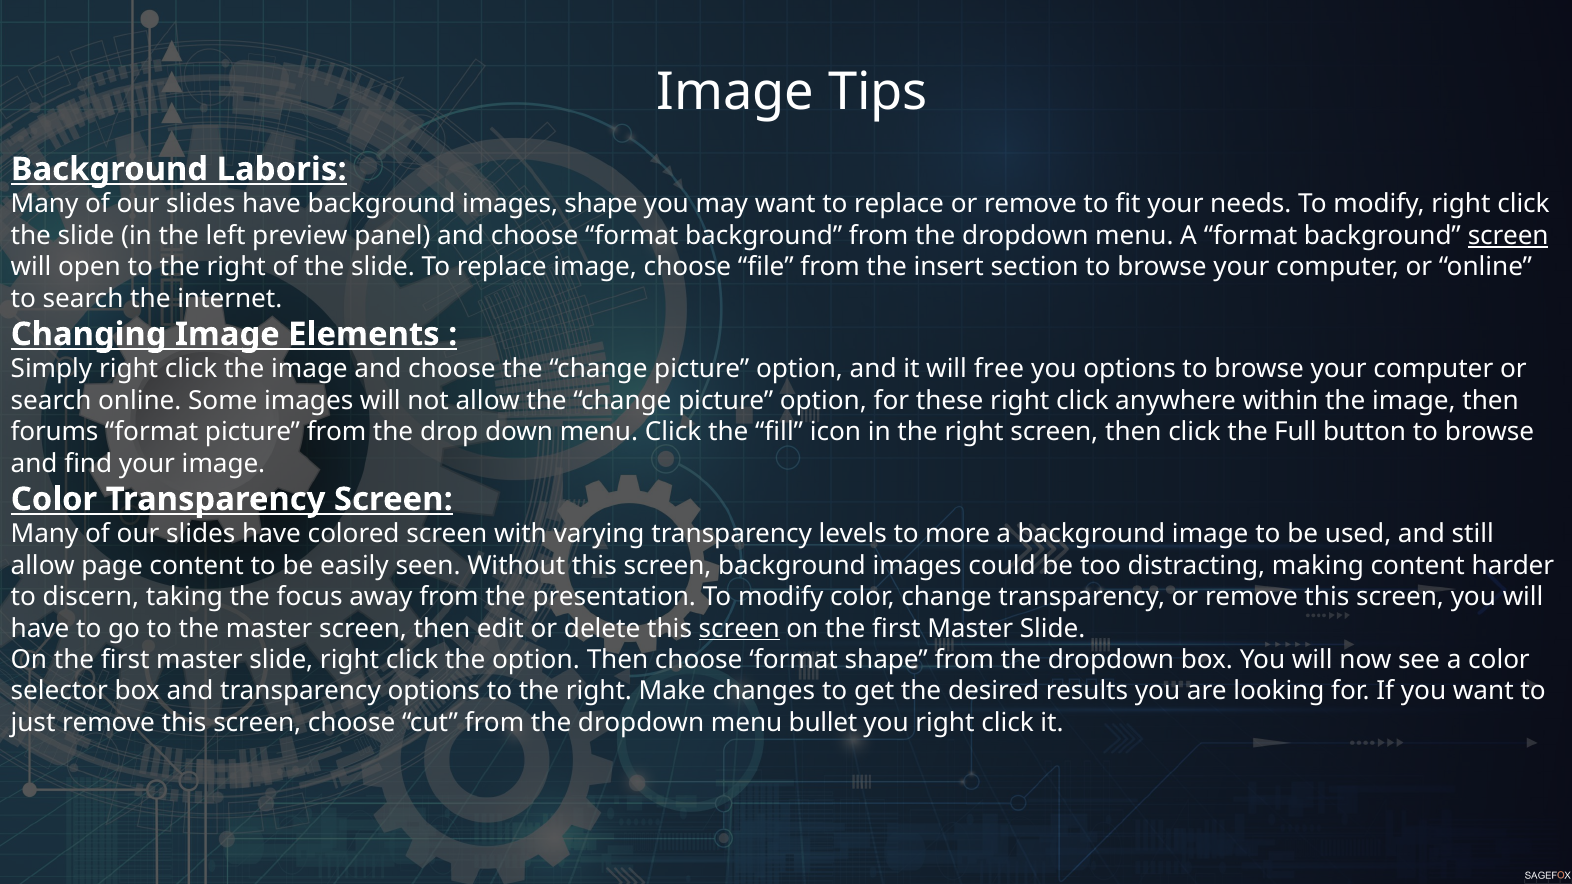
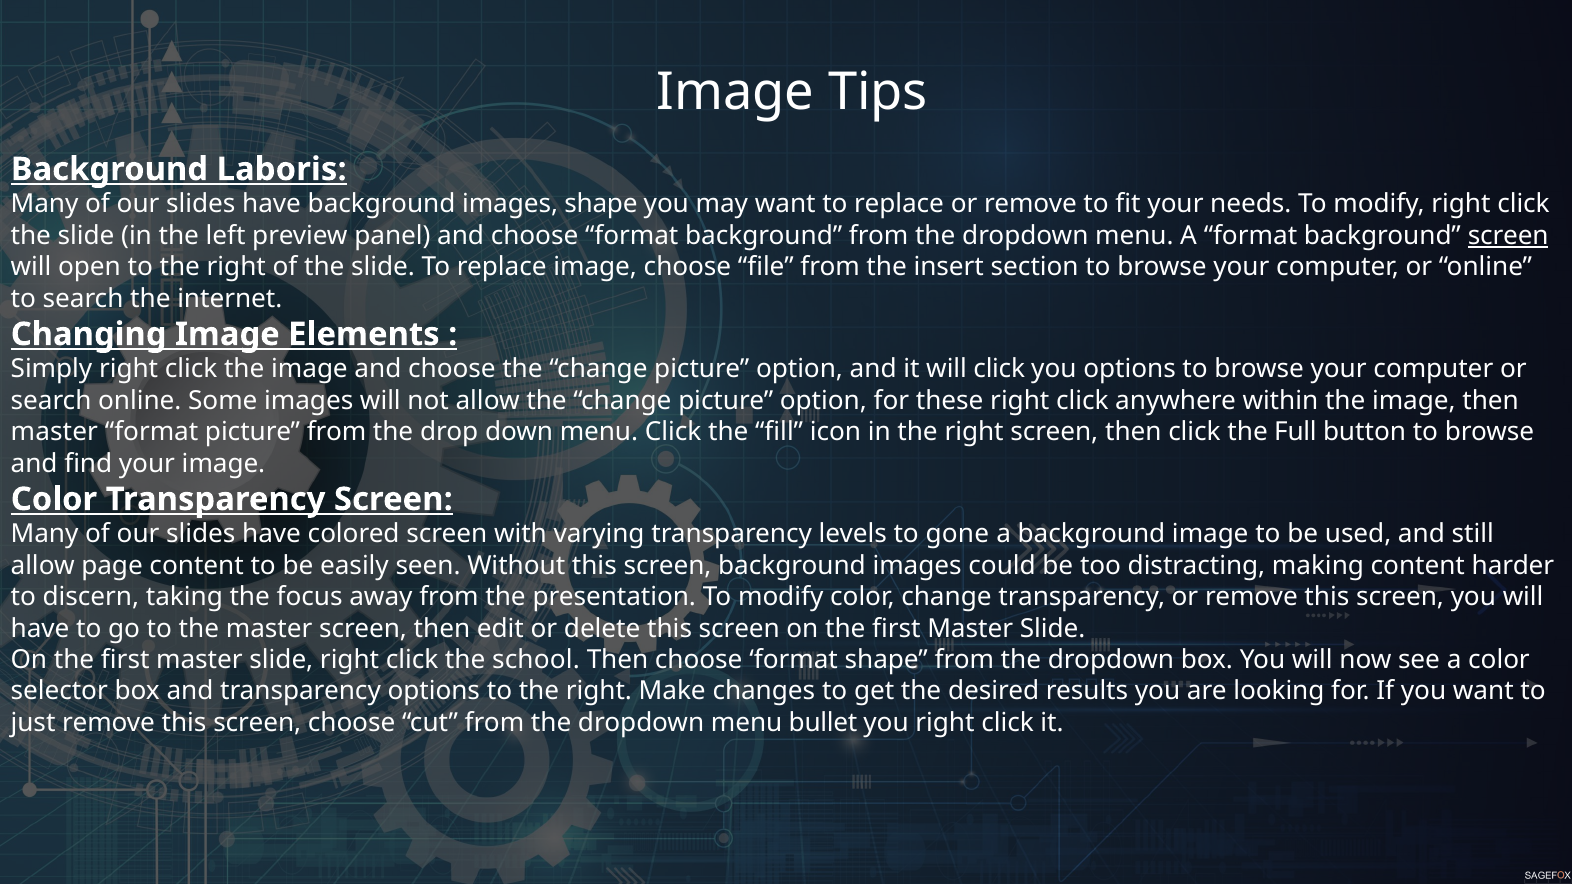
will free: free -> click (999, 369)
forums: forums -> master (54, 432)
more: more -> gone (957, 534)
screen underline: present -> none (739, 629)
the option: option -> school (536, 660)
